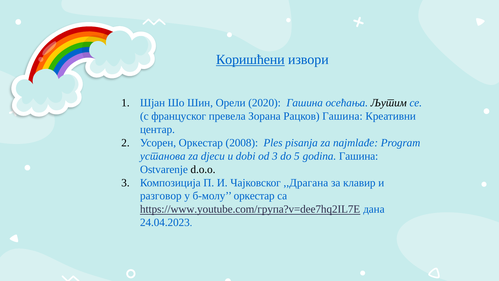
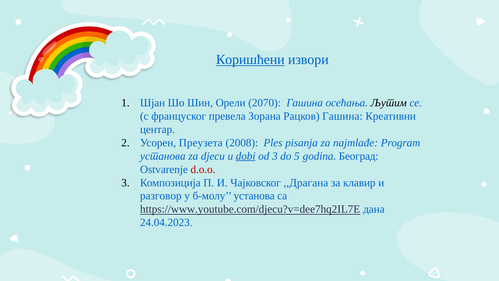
2020: 2020 -> 2070 (265, 103)
Усорен Оркестар: Оркестар -> Преузета (201, 143)
dobi underline: none -> present (246, 156)
Гашина: Гашина -> Београд (359, 156)
d.o.o colour: black -> red (203, 169)
б-молу оркестар: оркестар -> установа (254, 196)
https://www.youtube.com/група?v=dee7hq2IL7E: https://www.youtube.com/група?v=dee7hq2IL7E -> https://www.youtube.com/djecu?v=dee7hq2IL7E (250, 209)
